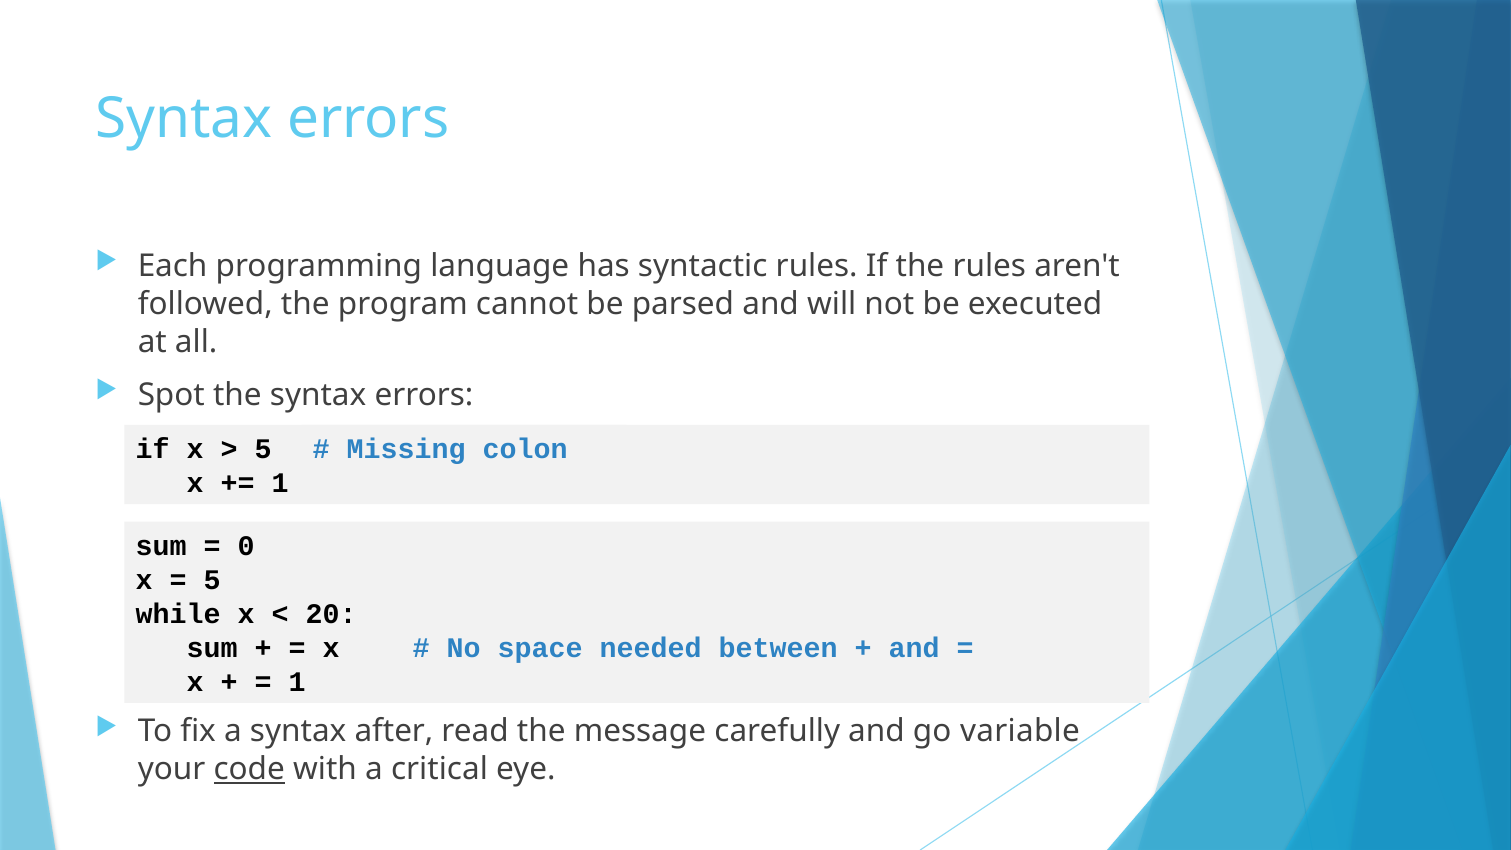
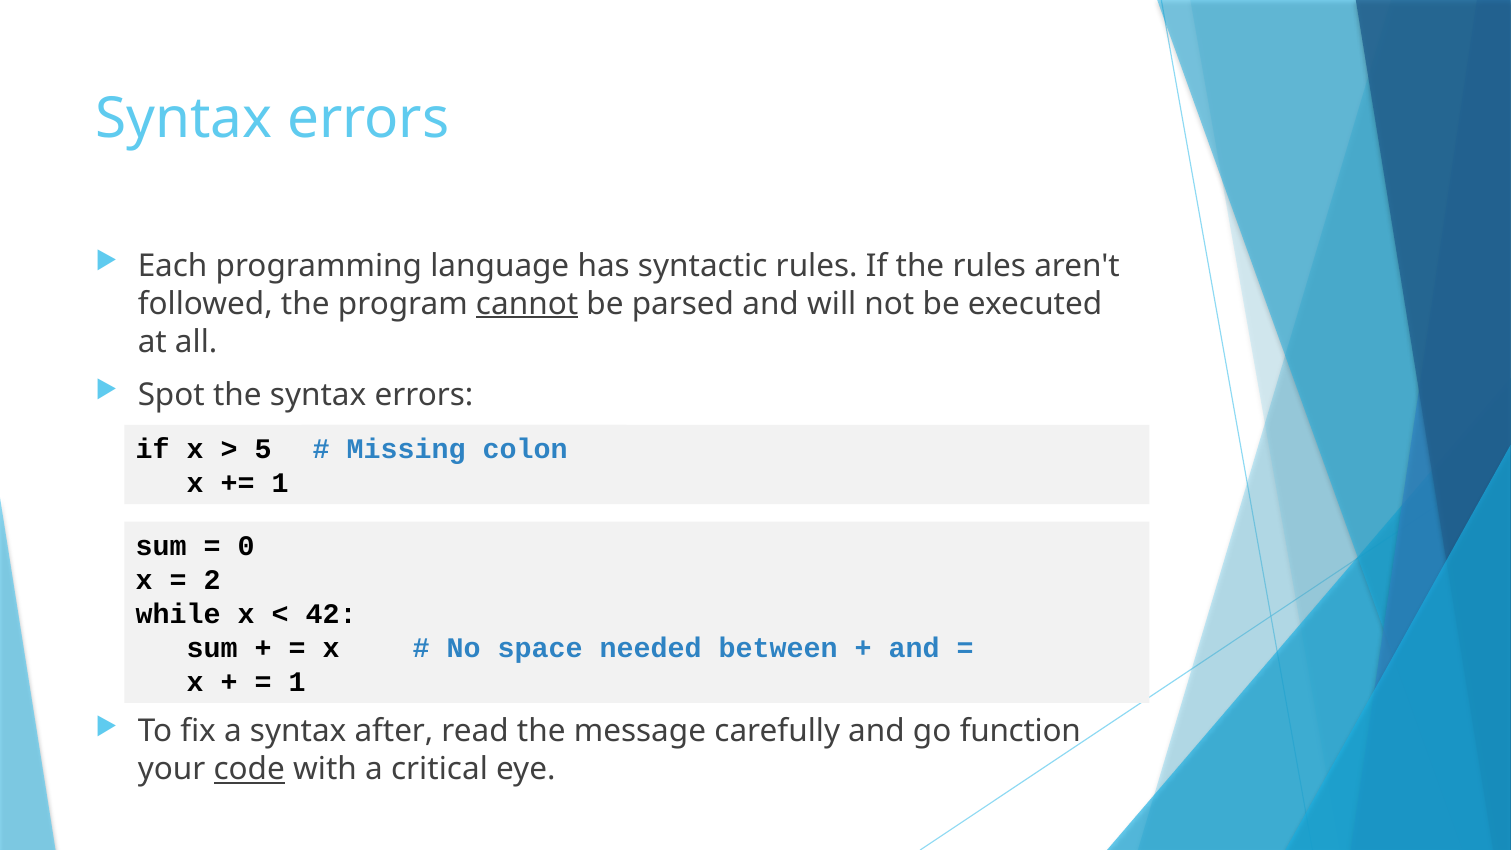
cannot underline: none -> present (527, 304)
5: 5 -> 2 (212, 580)
20: 20 -> 42 (331, 614)
variable: variable -> function (1020, 731)
